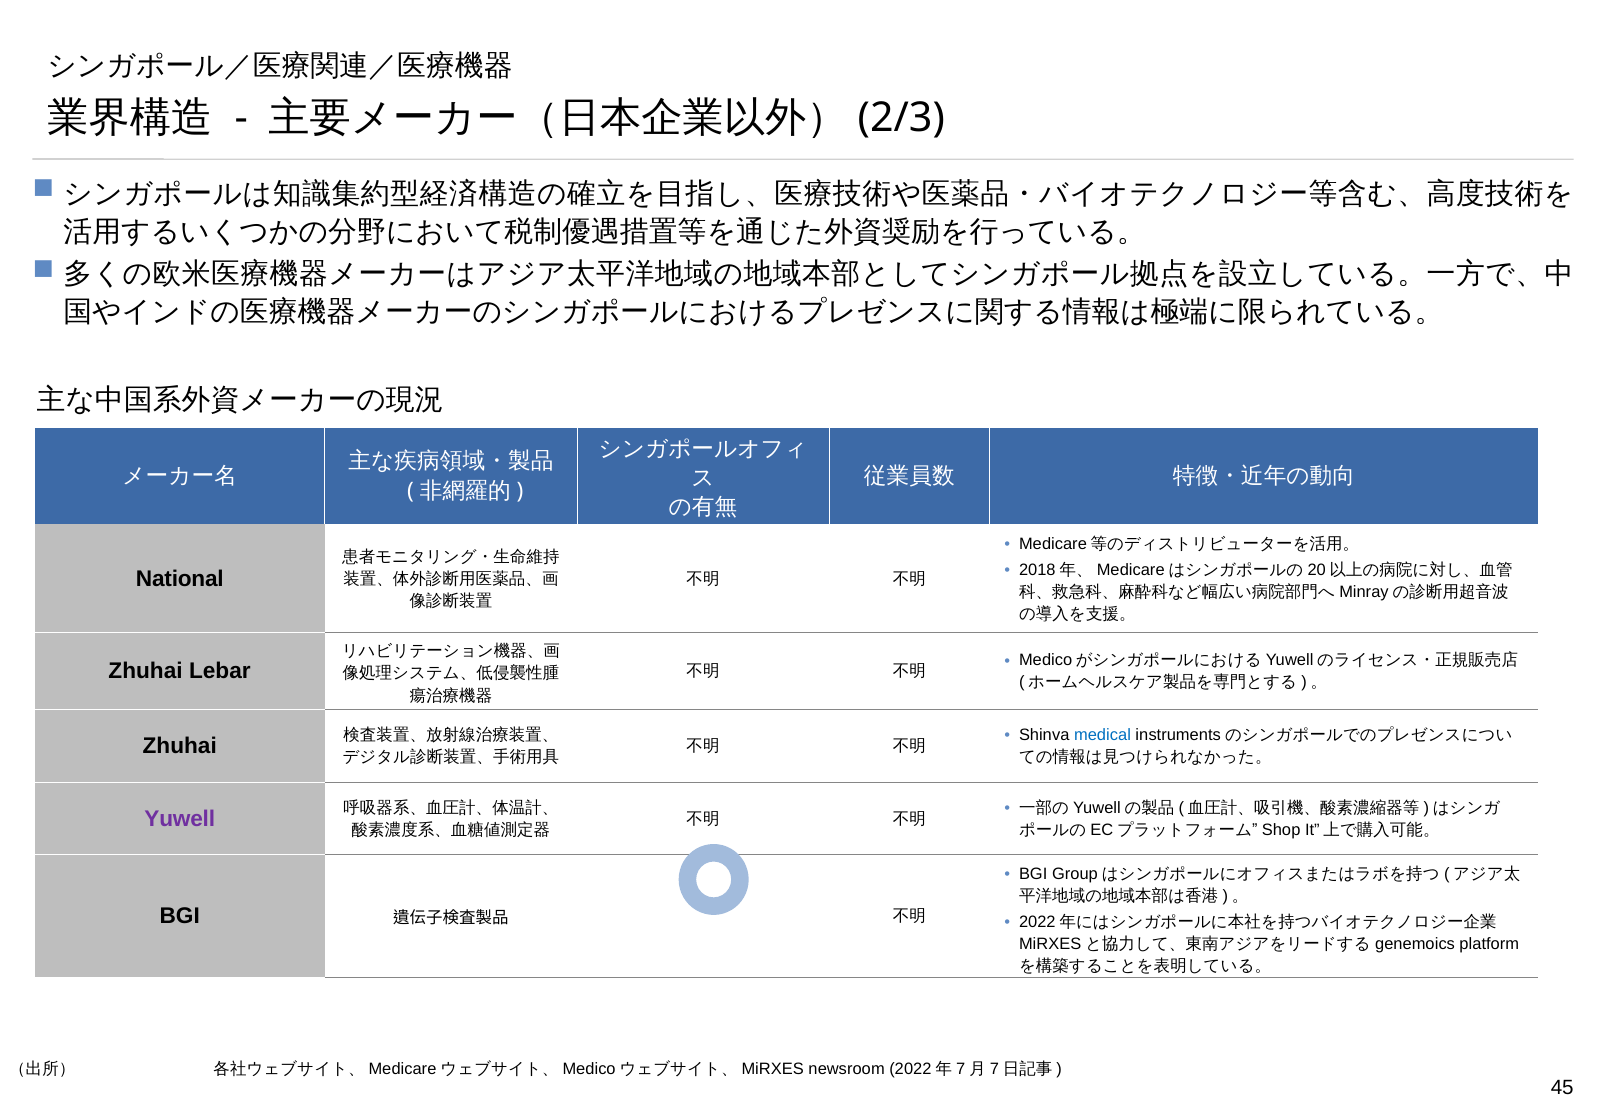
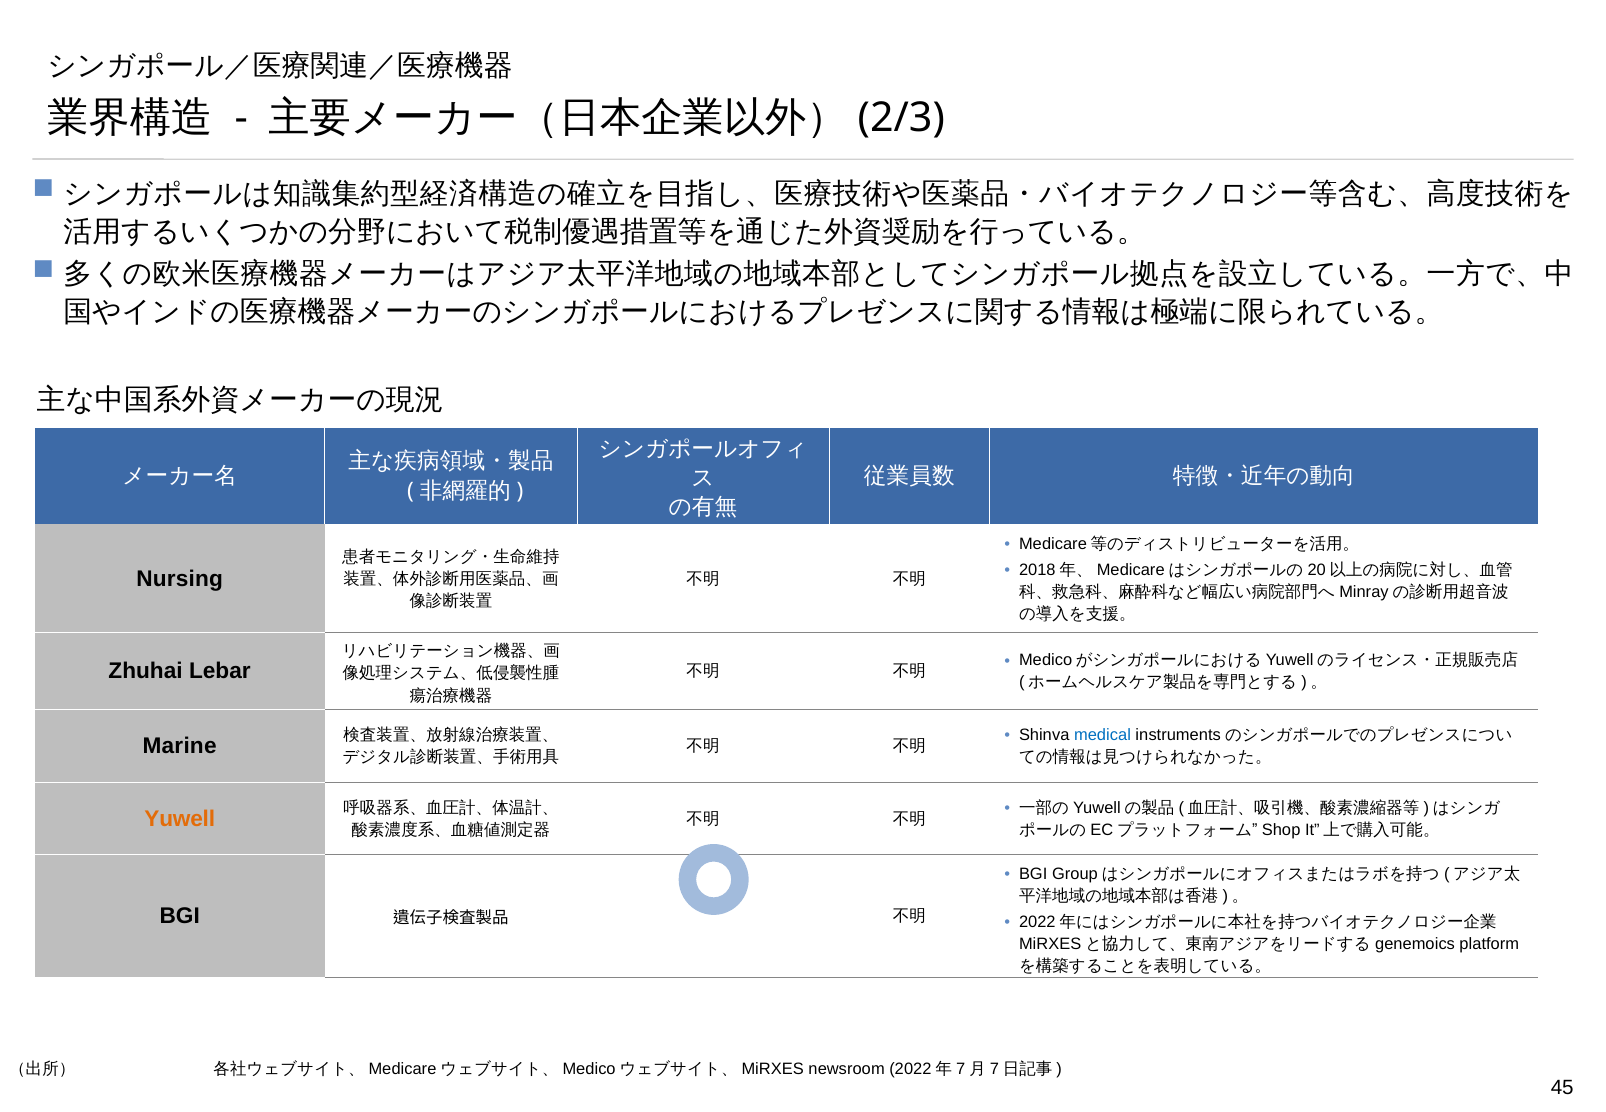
National: National -> Nursing (180, 579)
Zhuhai: Zhuhai -> Marine (180, 746)
Yuwell colour: purple -> orange (180, 819)
